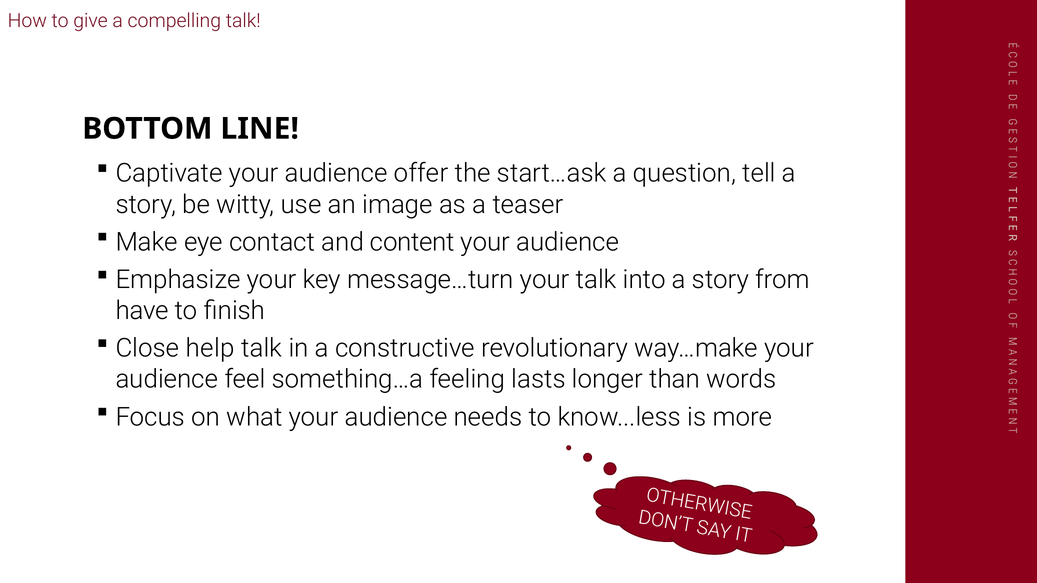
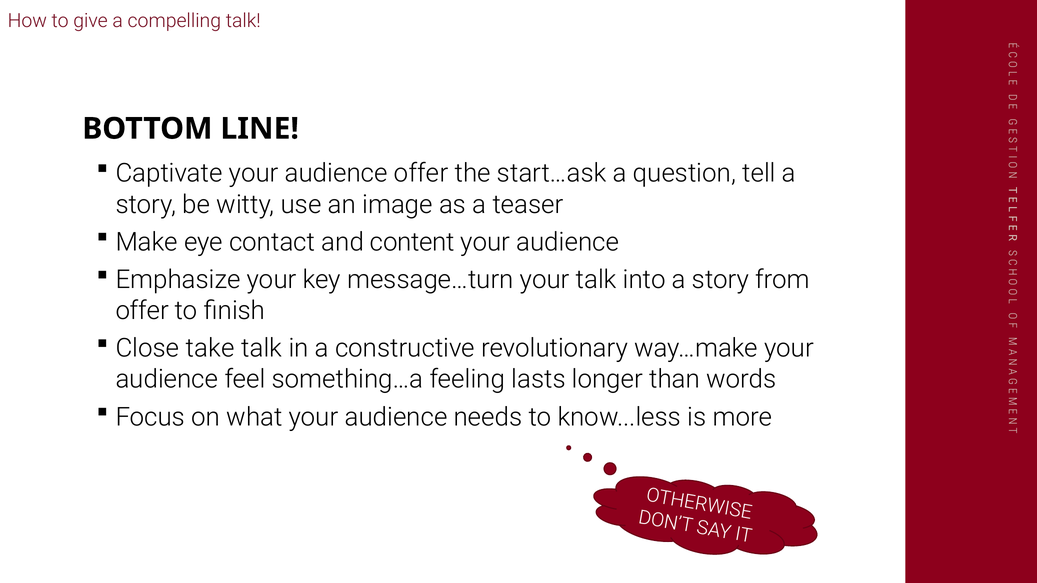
have: have -> offer (142, 311)
help: help -> take (210, 349)
